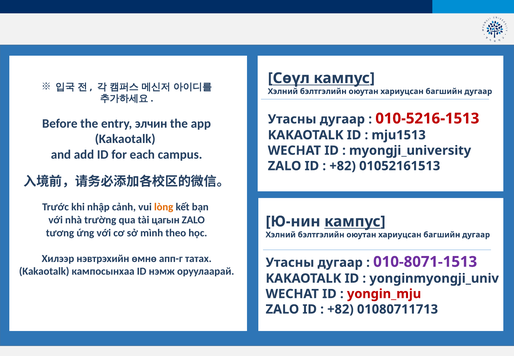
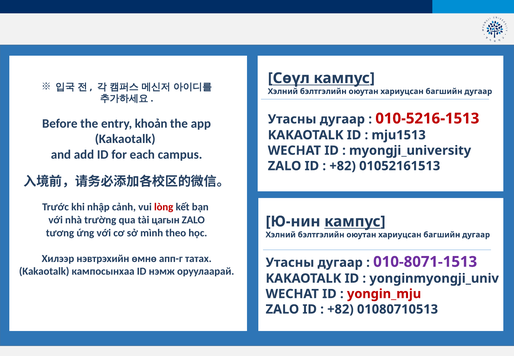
элчин: элчин -> khoản (151, 124)
lòng colour: orange -> red (164, 207)
01080711713: 01080711713 -> 01080710513 (398, 309)
